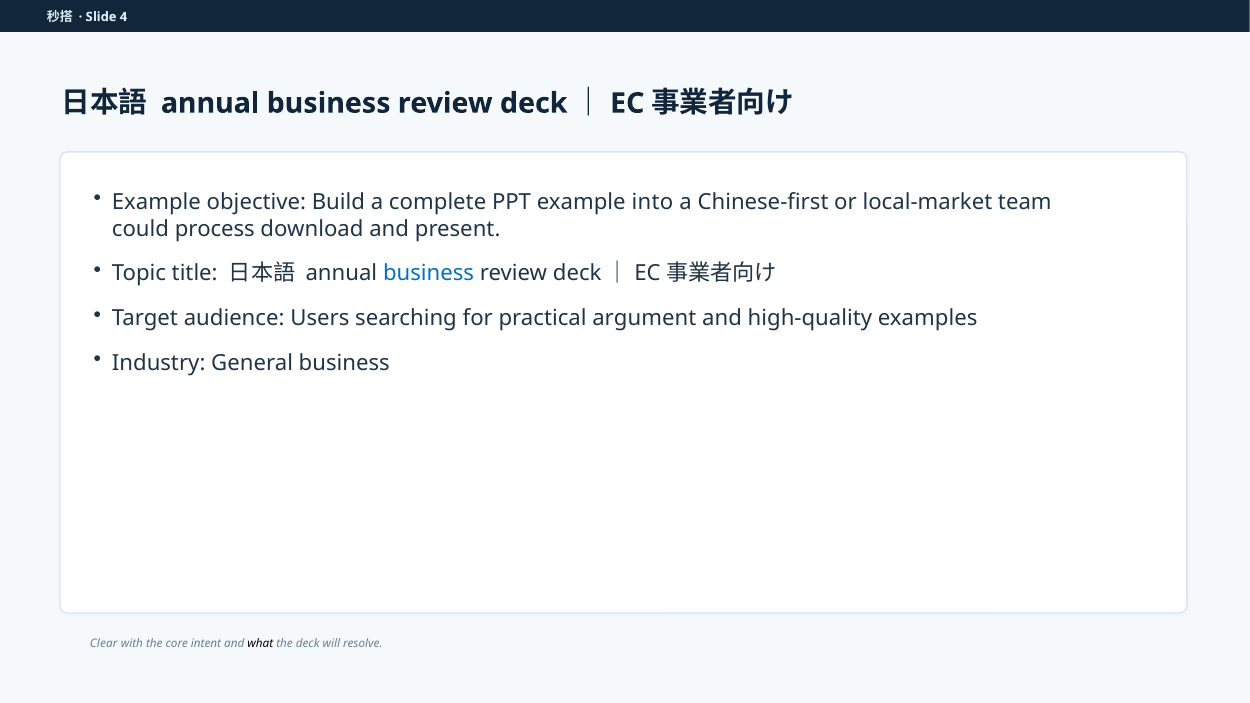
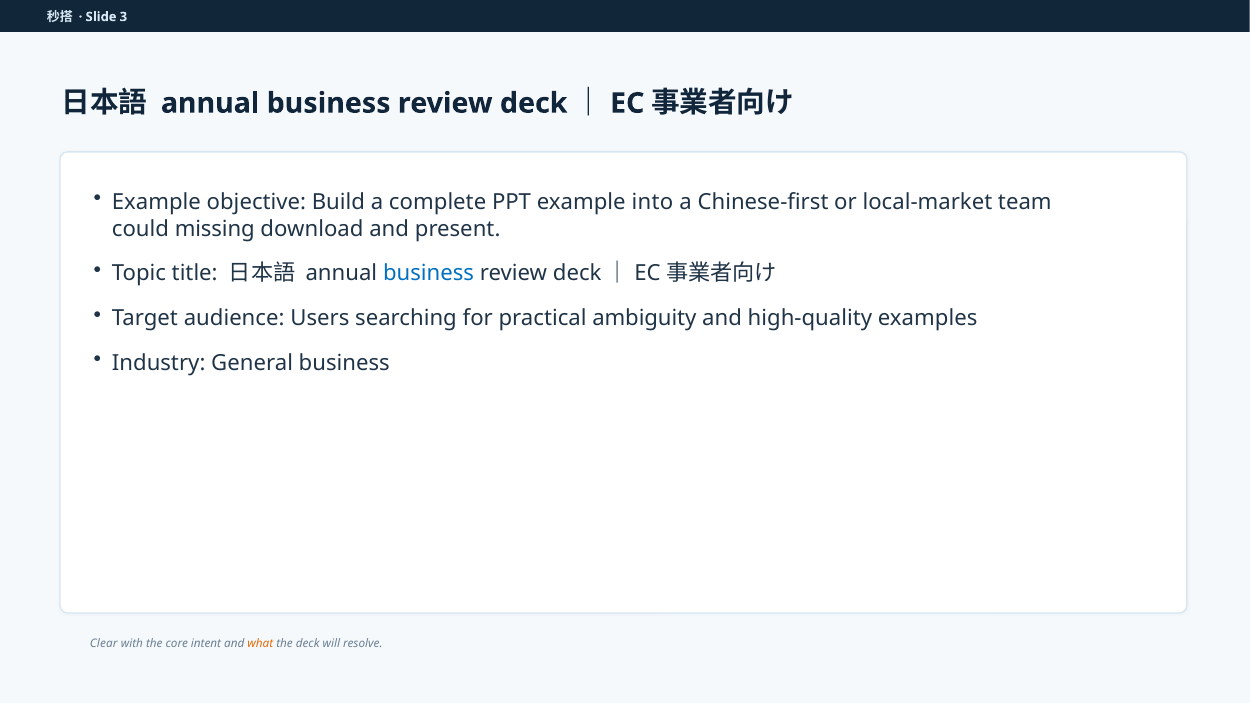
4: 4 -> 3 (123, 17)
process: process -> missing (215, 229)
argument: argument -> ambiguity (644, 318)
what colour: black -> orange (260, 644)
